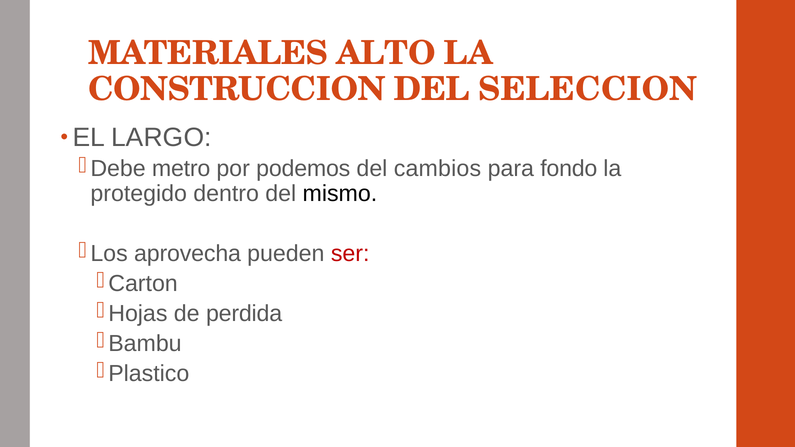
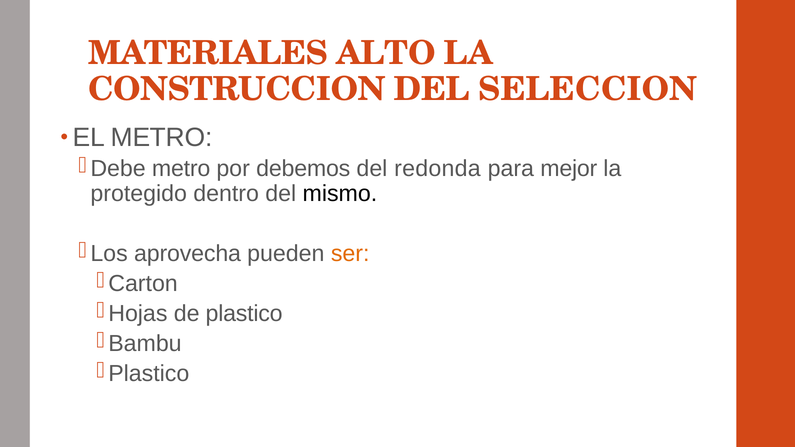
EL LARGO: LARGO -> METRO (162, 137)
podemos: podemos -> debemos (303, 169)
cambios: cambios -> redonda (437, 169)
fondo: fondo -> mejor (569, 169)
ser colour: red -> orange (350, 254)
perdida: perdida -> plastico (244, 314)
